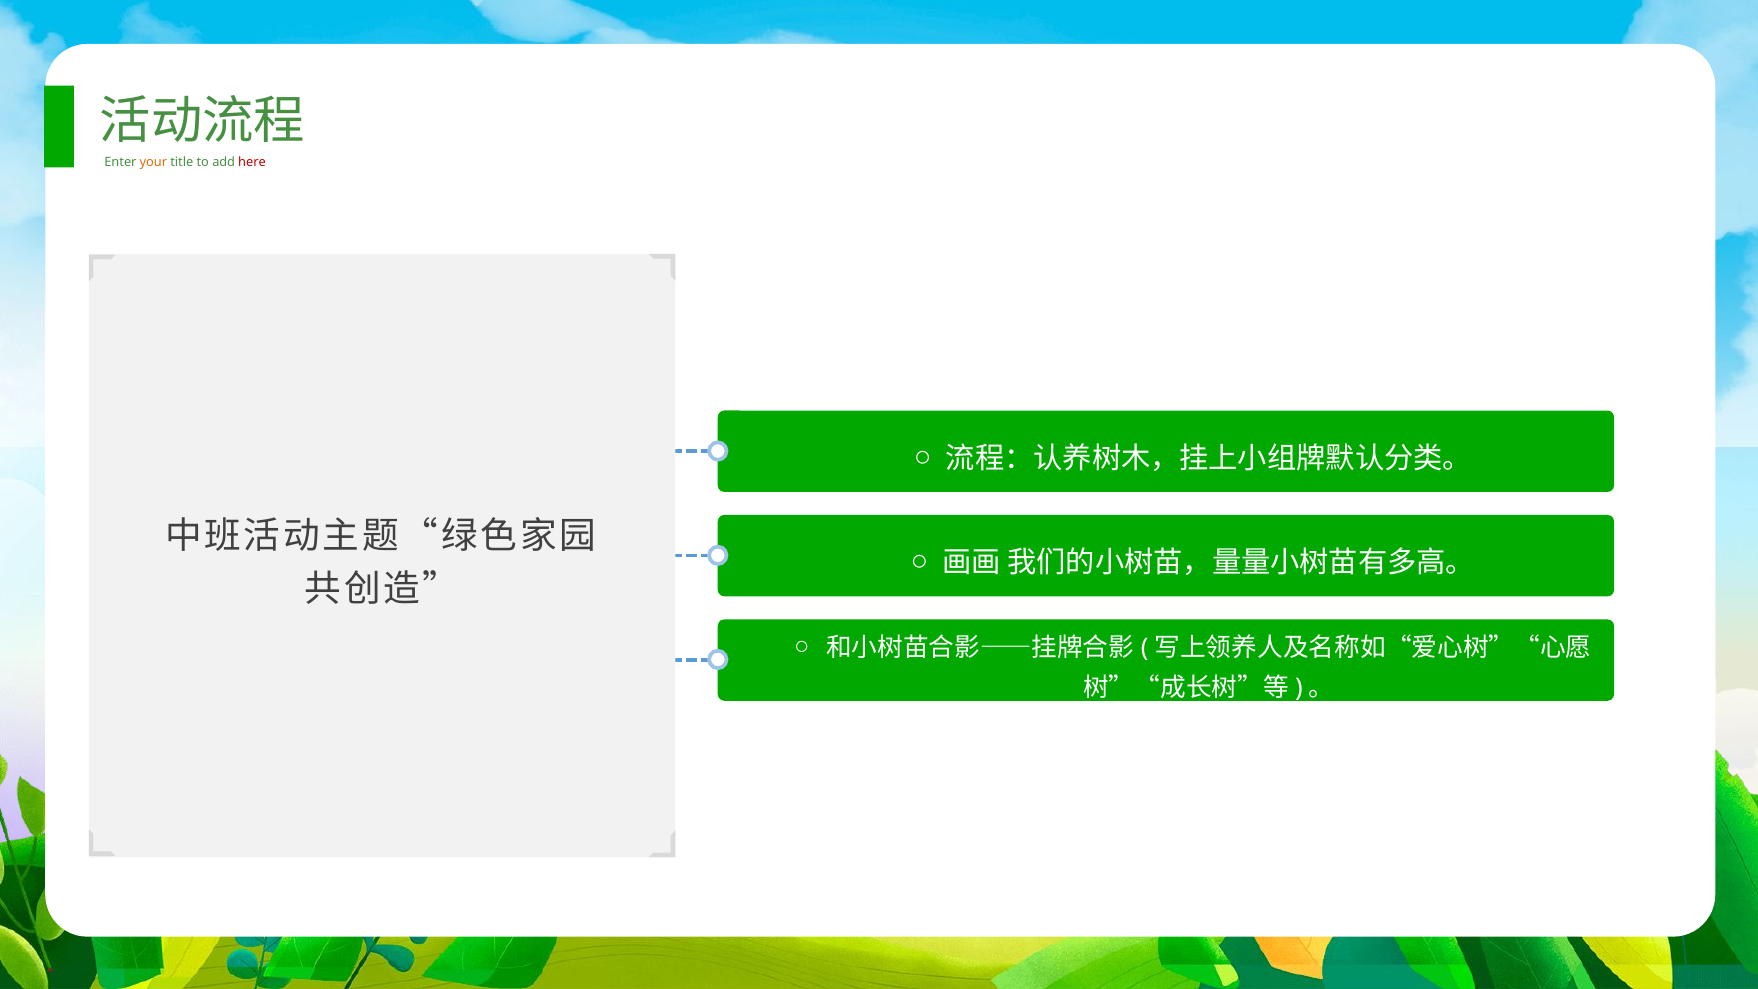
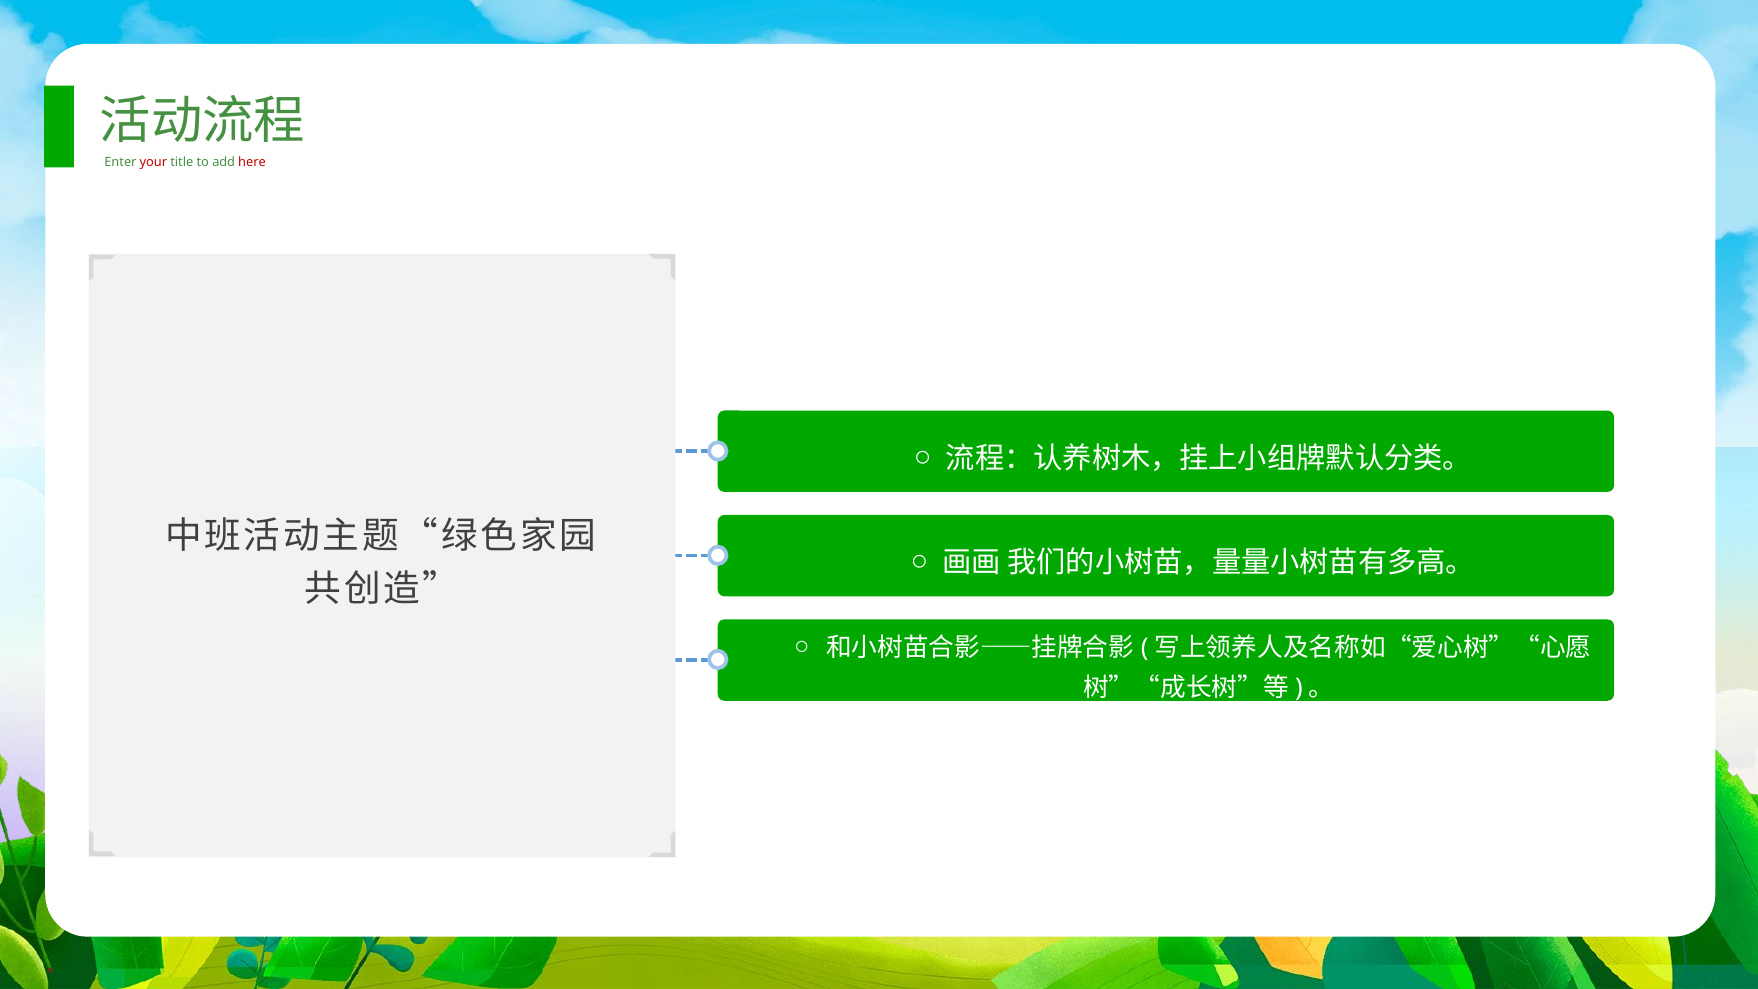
your colour: orange -> red (153, 163)
